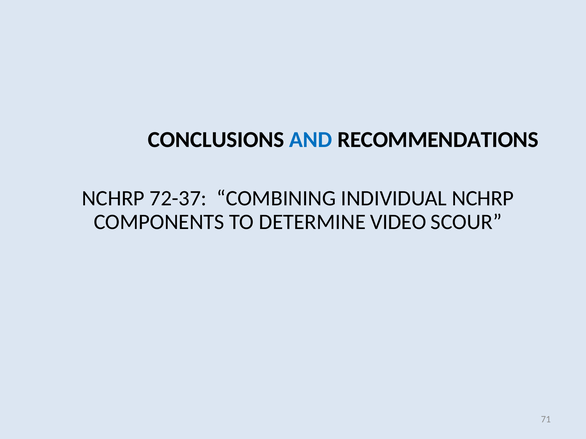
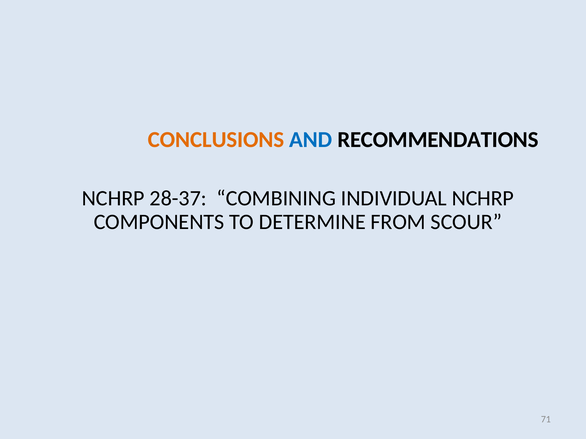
CONCLUSIONS colour: black -> orange (216, 140)
72-37: 72-37 -> 28-37 (178, 198)
VIDEO: VIDEO -> FROM (398, 222)
